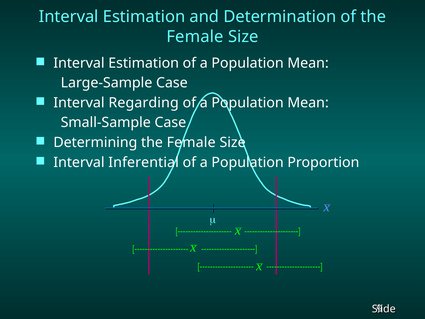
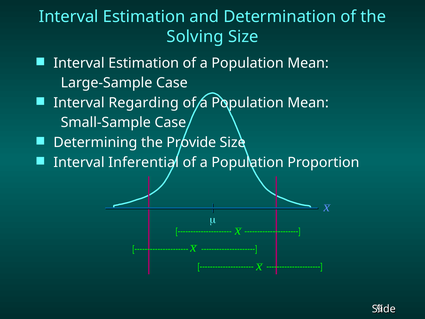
Female: Female -> Solving (195, 37)
Determining the Female: Female -> Provide (191, 142)
